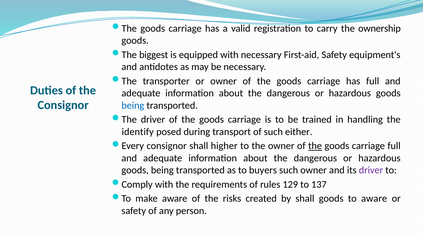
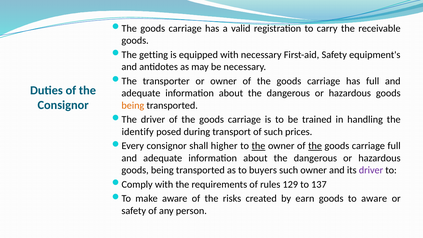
ownership: ownership -> receivable (379, 28)
biggest: biggest -> getting (154, 55)
being colour: blue -> orange (133, 105)
either: either -> prices (299, 132)
the underline: none -> present (258, 146)
by shall: shall -> earn (305, 199)
